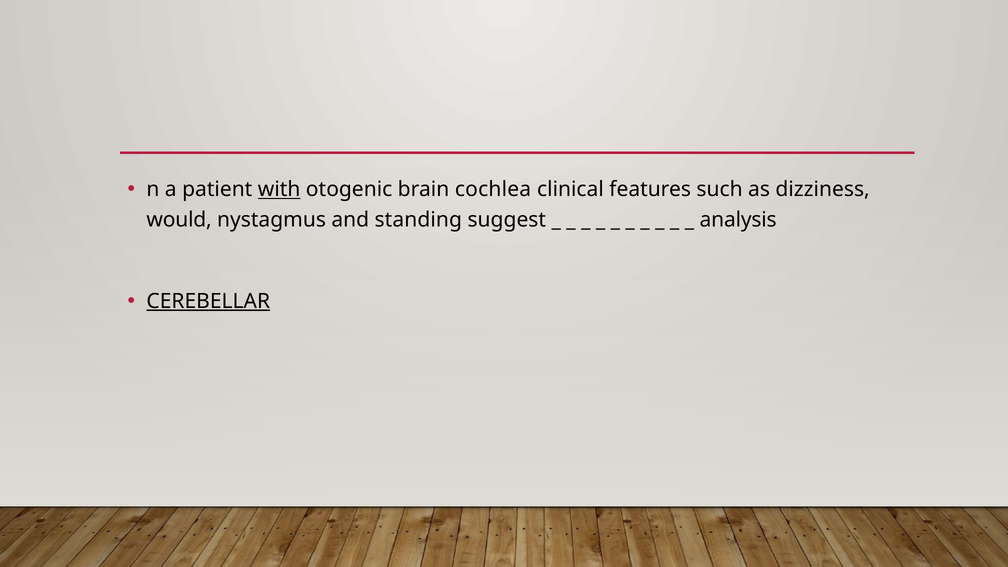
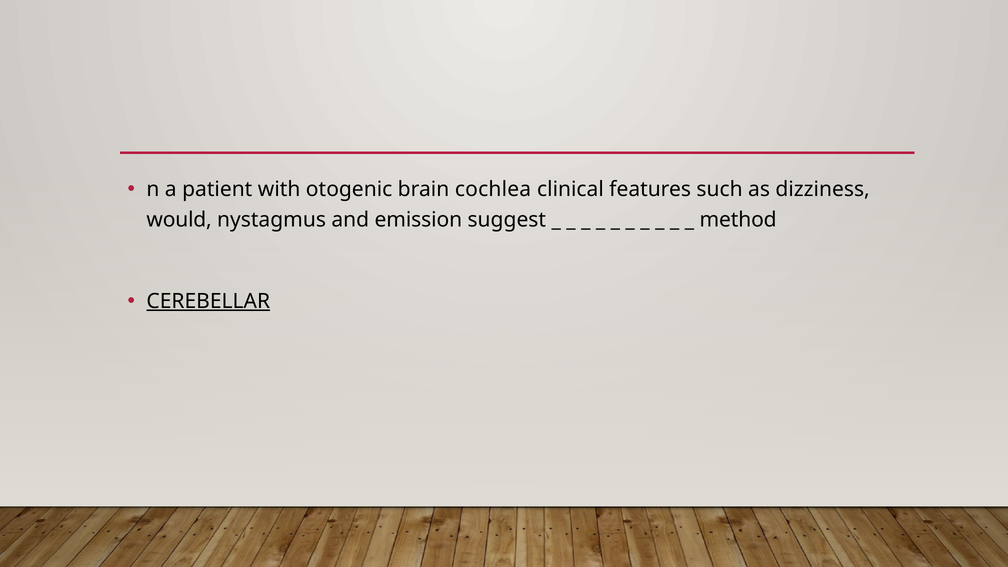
with underline: present -> none (279, 190)
standing: standing -> emission (418, 220)
analysis: analysis -> method (738, 220)
